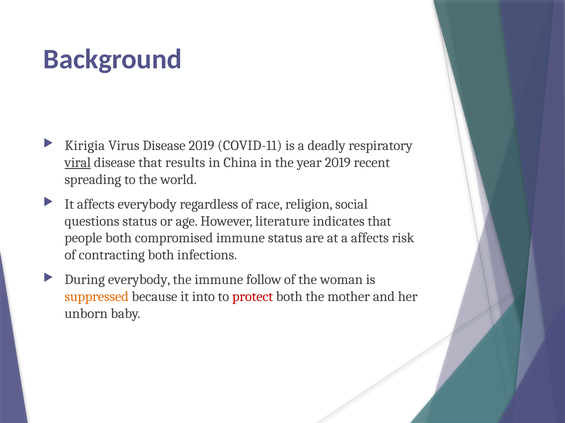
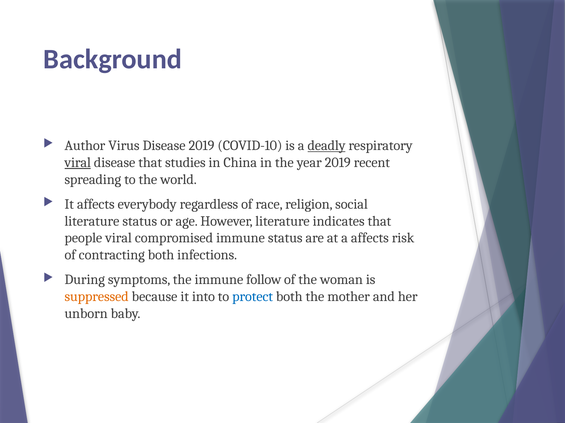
Kirigia: Kirigia -> Author (85, 146)
COVID-11: COVID-11 -> COVID-10 (250, 146)
deadly underline: none -> present (327, 146)
results: results -> studies (185, 163)
questions: questions -> literature (92, 221)
people both: both -> viral (119, 238)
During everybody: everybody -> symptoms (139, 280)
protect colour: red -> blue (253, 297)
